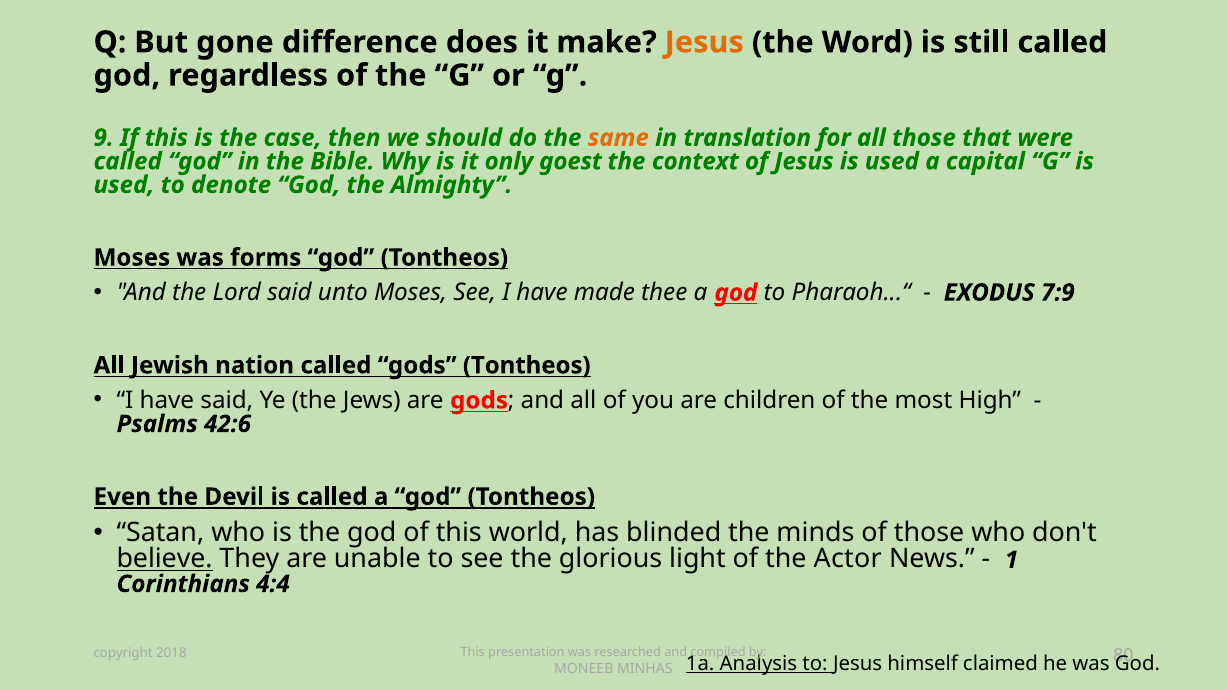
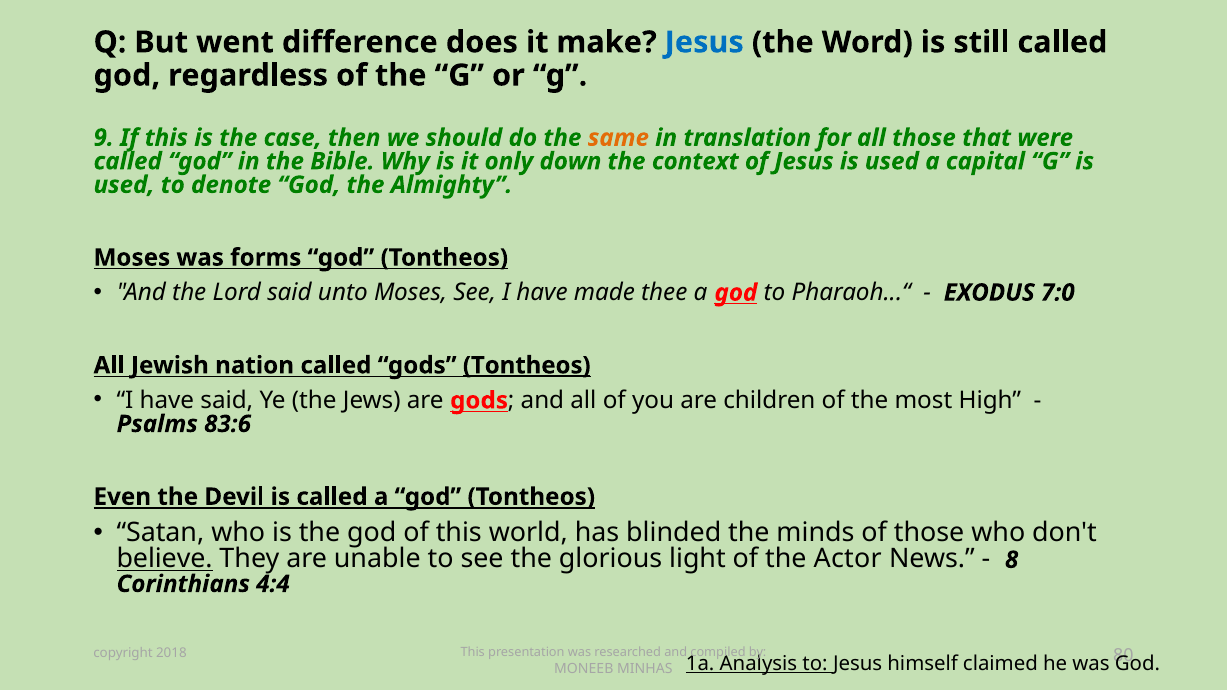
gone: gone -> went (235, 42)
Jesus colour: orange -> blue (704, 42)
goest: goest -> down (570, 161)
7:9: 7:9 -> 7:0 (1058, 293)
Tontheos underline: none -> present (527, 366)
42:6: 42:6 -> 83:6 (228, 424)
1: 1 -> 8 (1012, 560)
